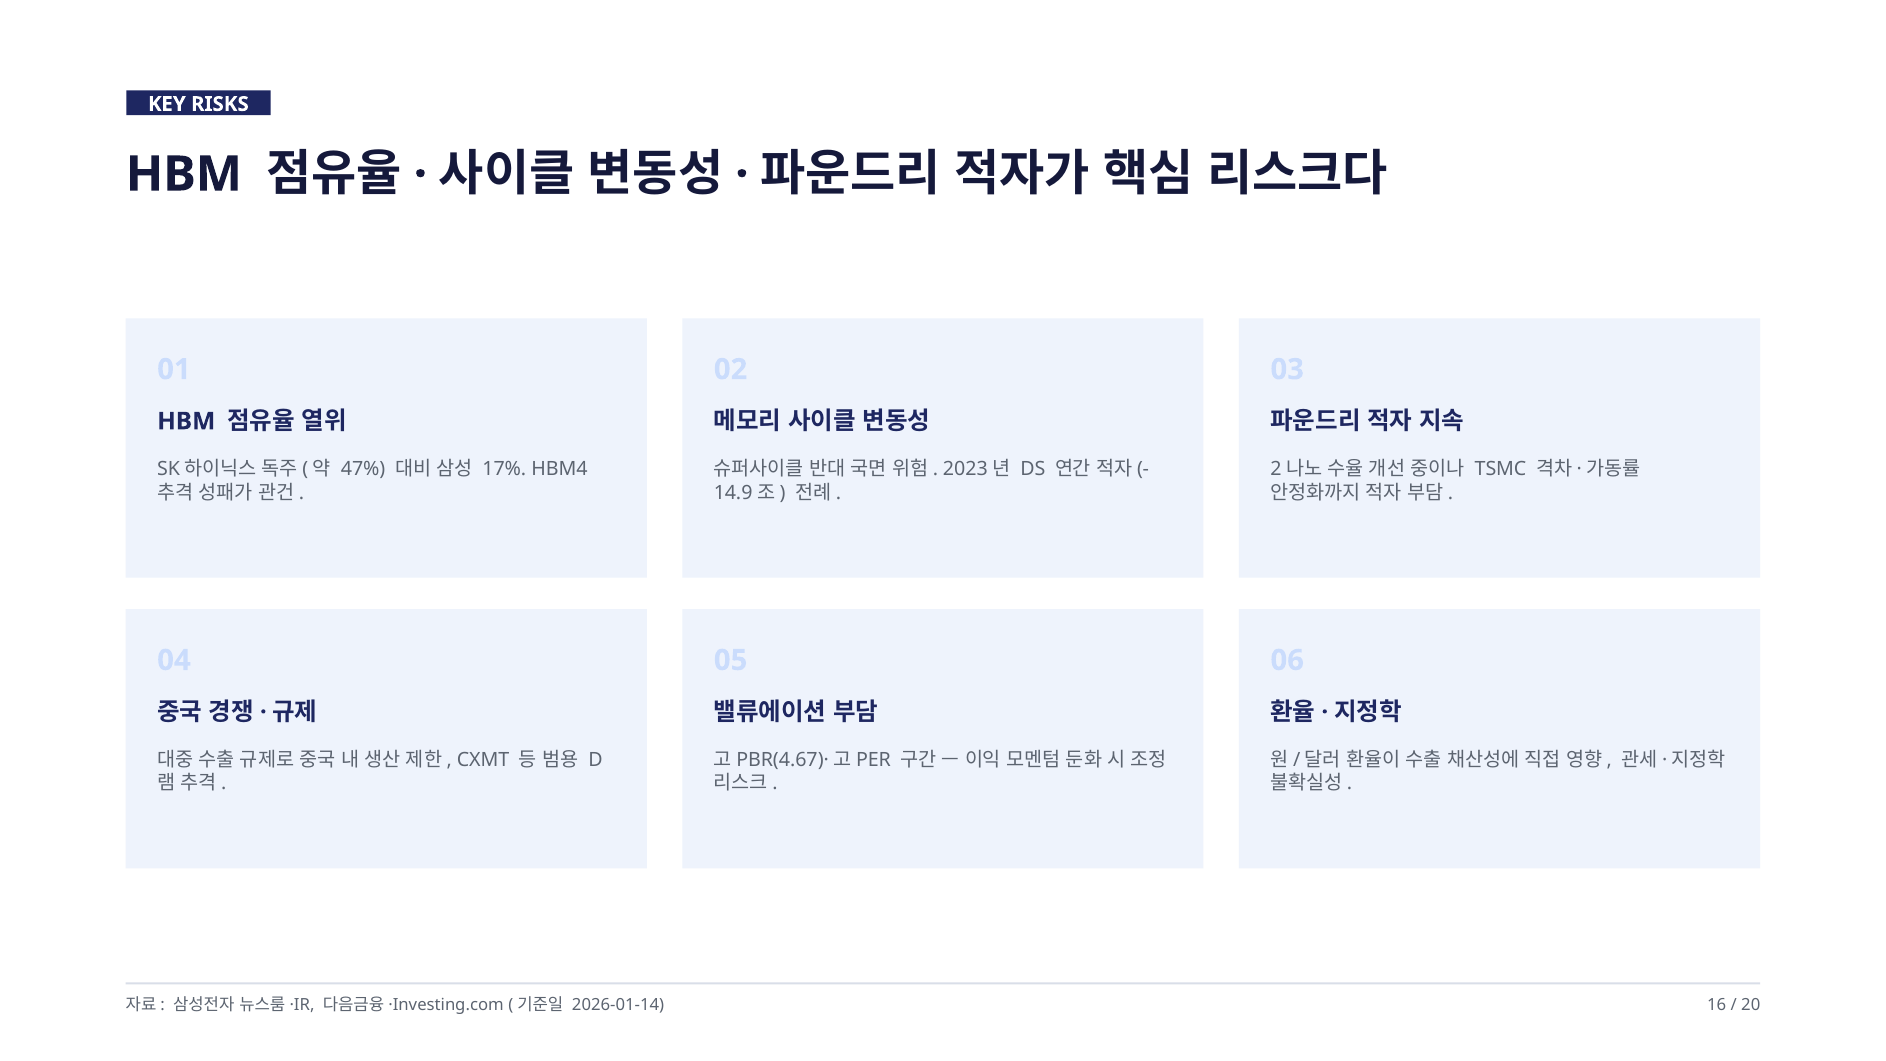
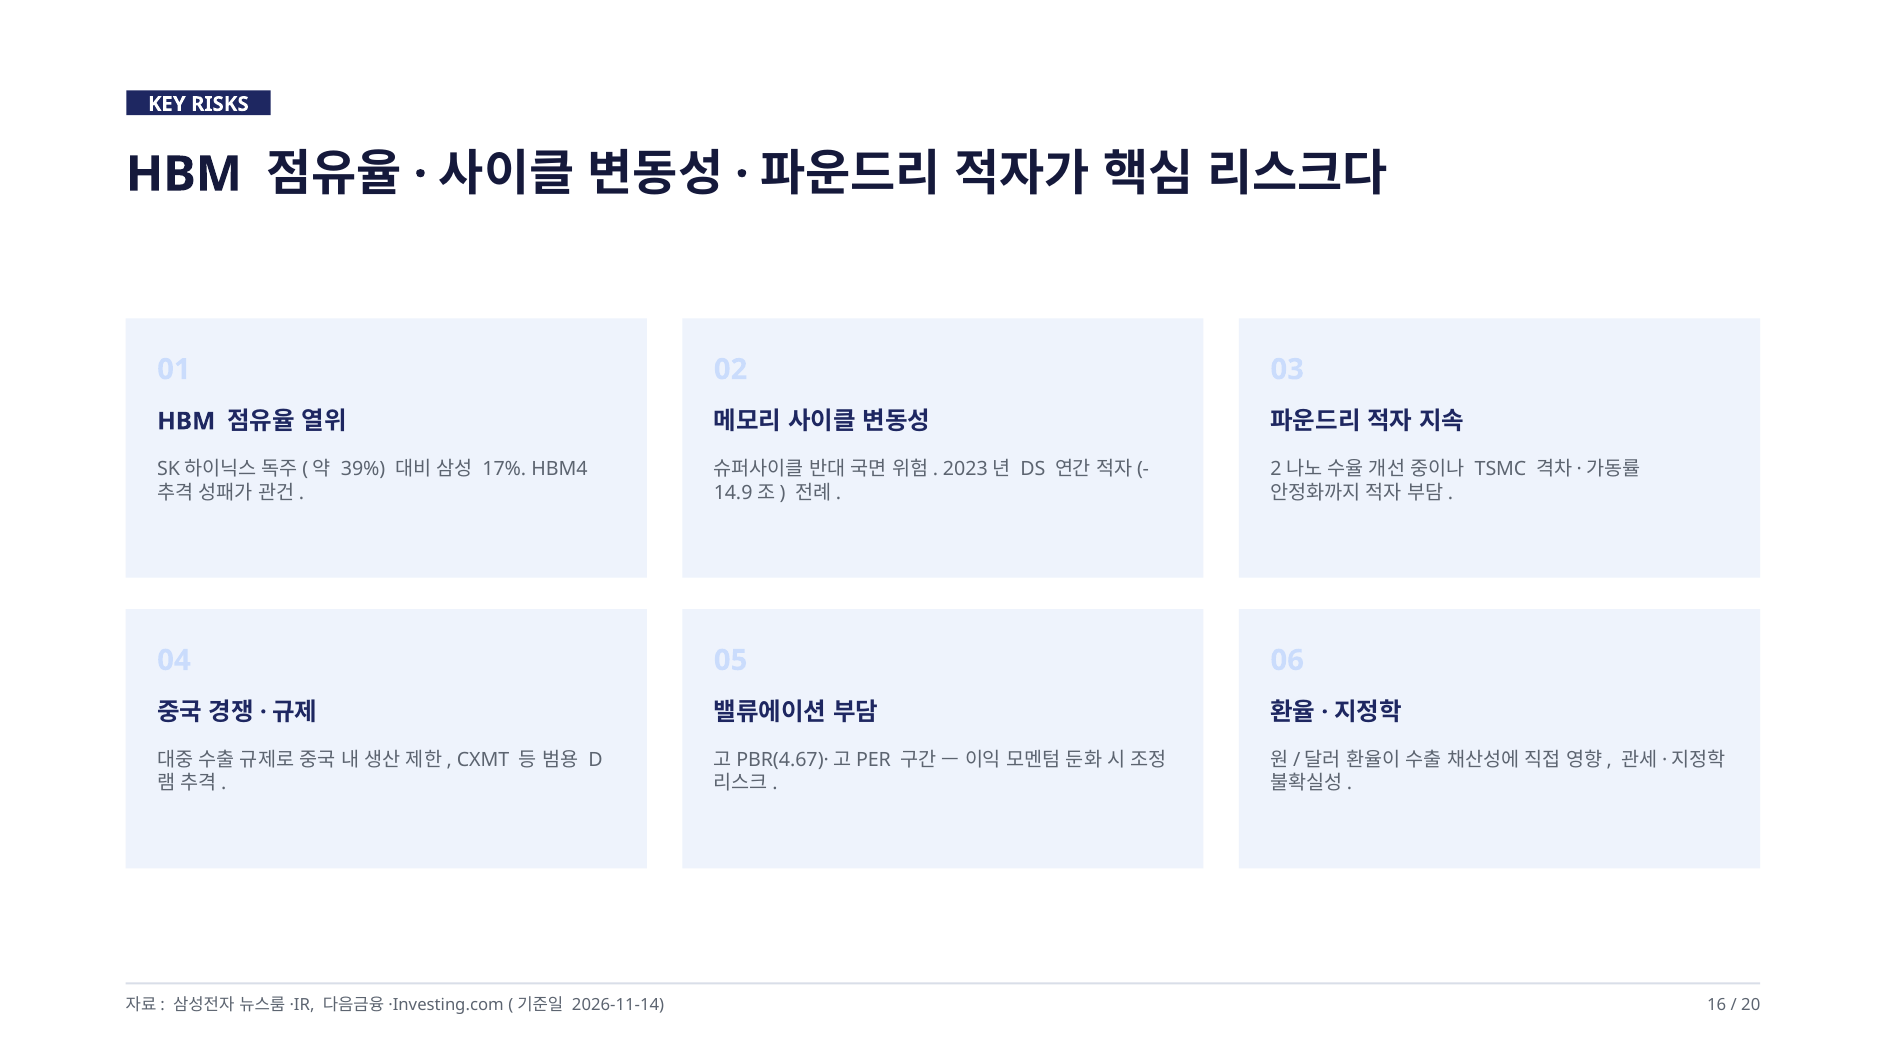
47%: 47% -> 39% (363, 469)
2026-01-14: 2026-01-14 -> 2026-11-14 (618, 1005)
